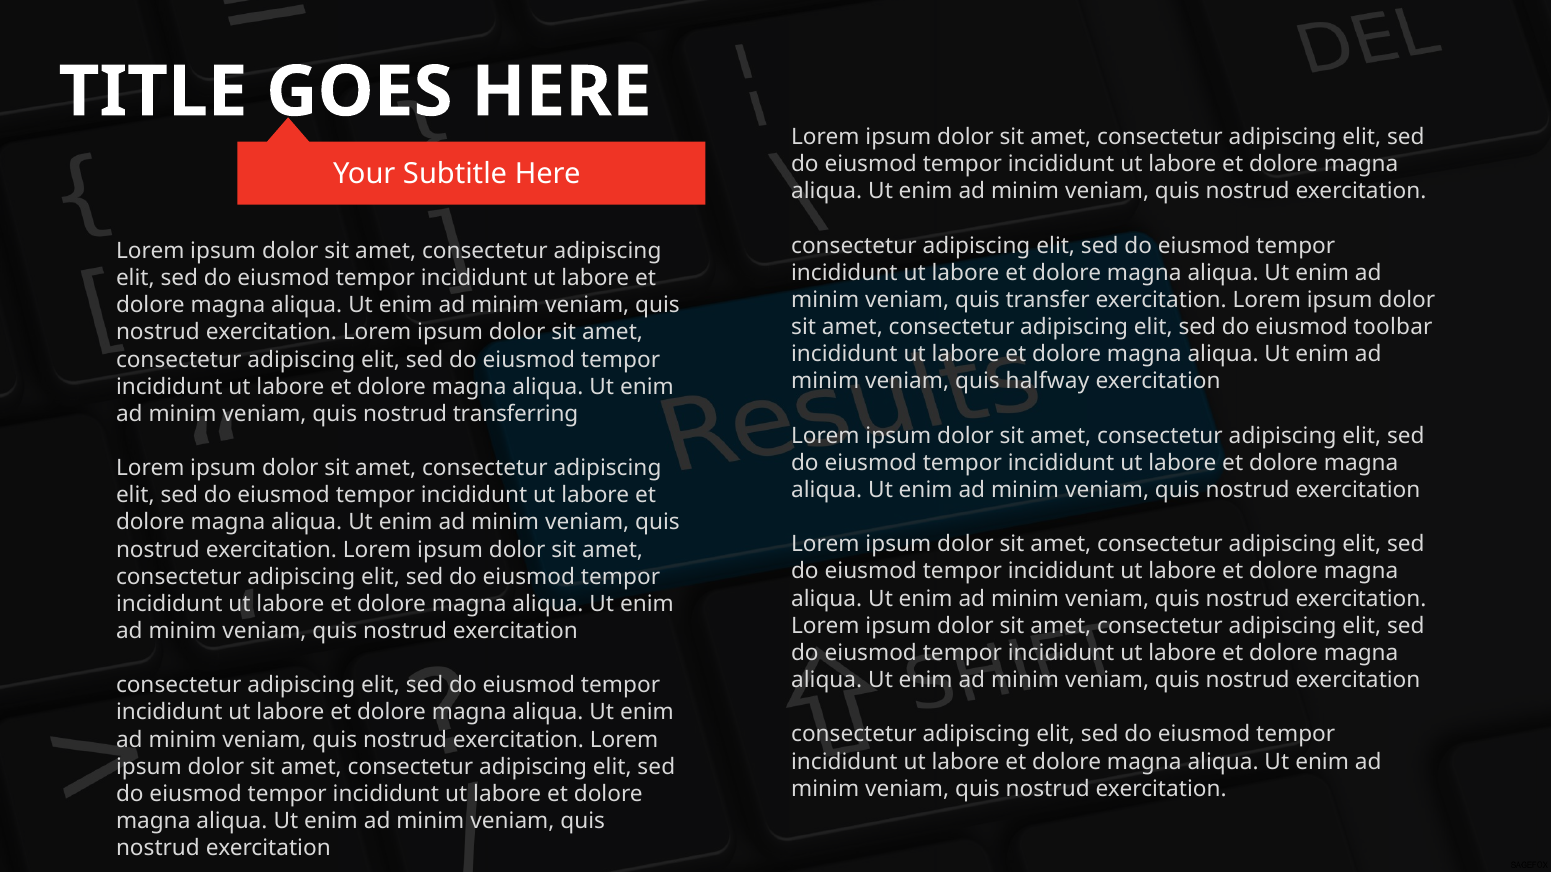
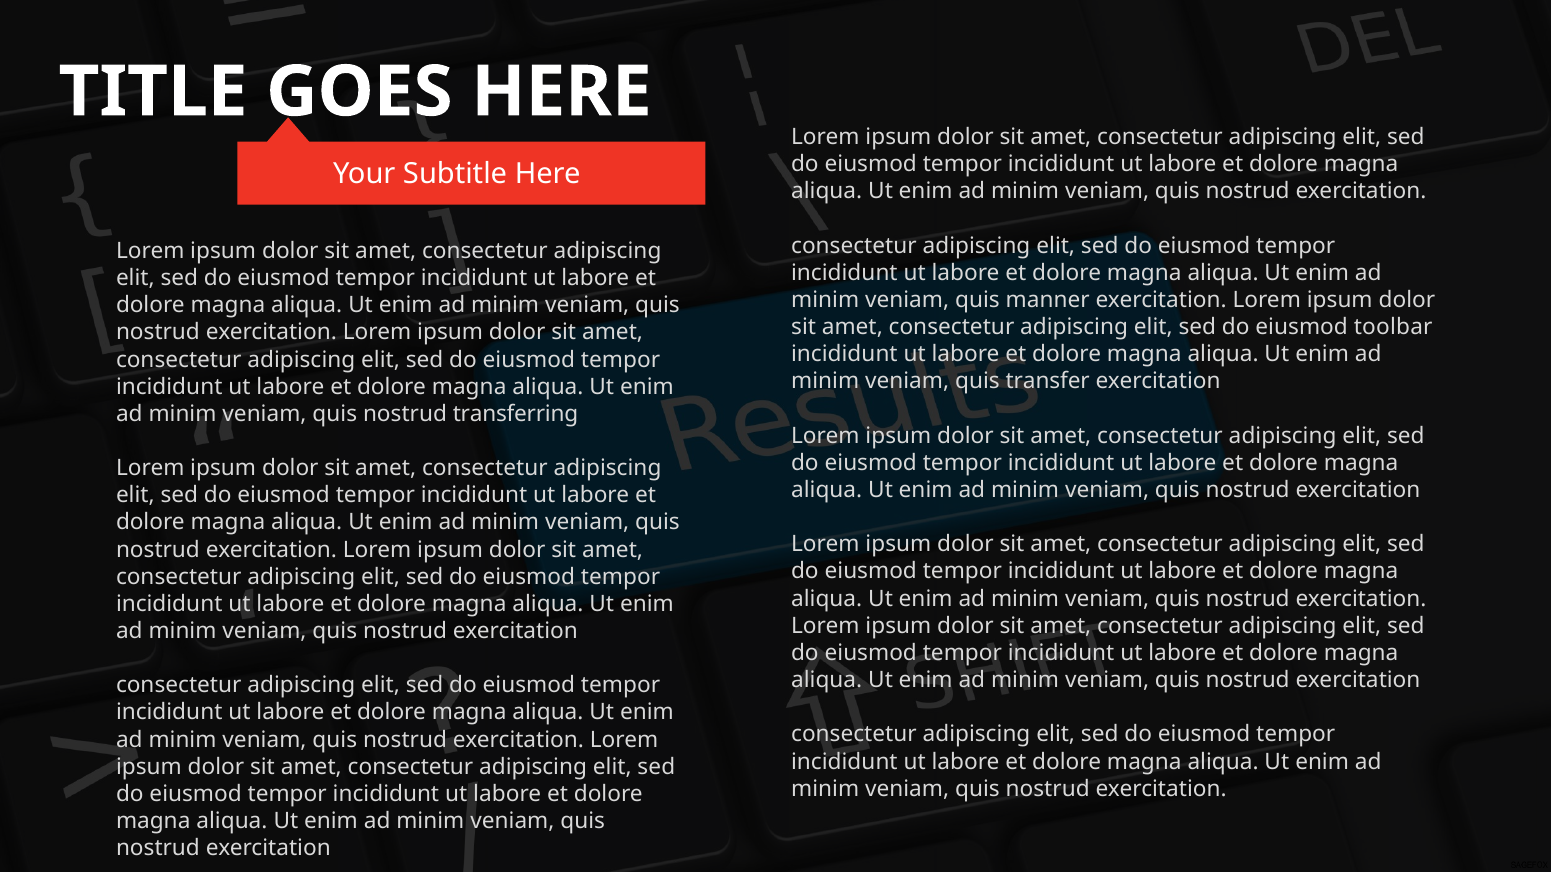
transfer: transfer -> manner (1048, 300)
halfway: halfway -> transfer (1048, 382)
